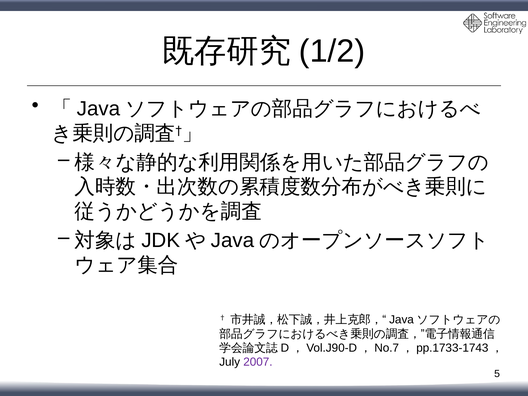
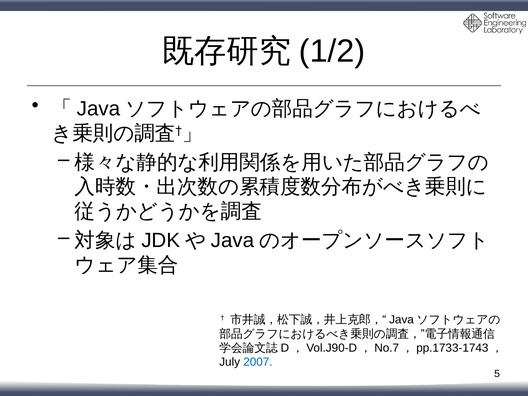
2007 colour: purple -> blue (258, 362)
